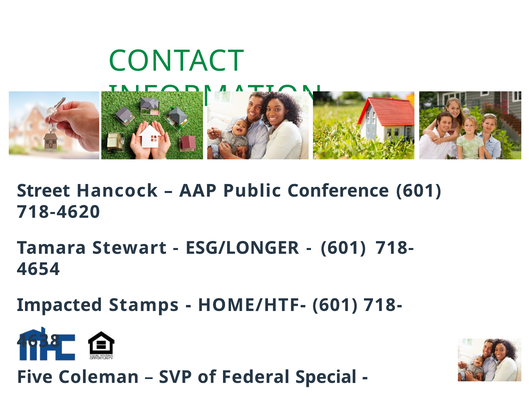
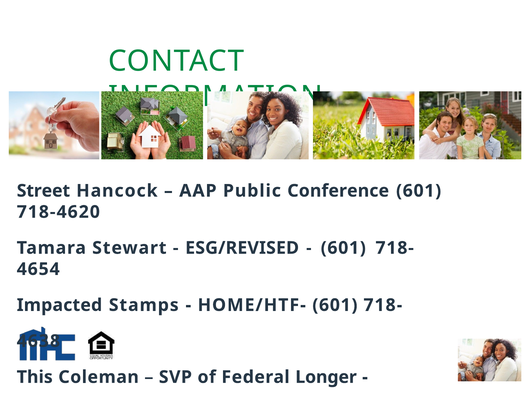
ESG/LONGER: ESG/LONGER -> ESG/REVISED (242, 248)
Five: Five -> This (35, 377)
Special: Special -> Longer (326, 377)
